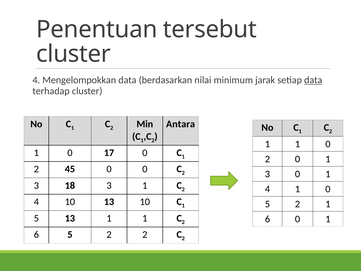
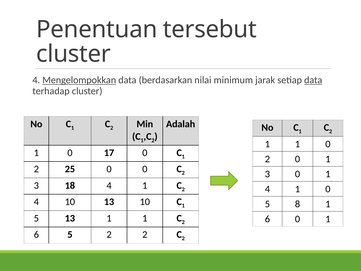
Mengelompokkan underline: none -> present (79, 80)
Antara: Antara -> Adalah (181, 124)
45: 45 -> 25 (70, 169)
18 3: 3 -> 4 (109, 185)
2: 2 -> 8 (297, 204)
